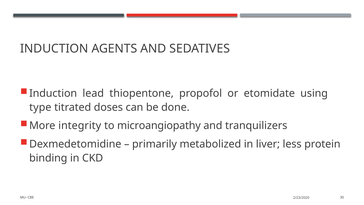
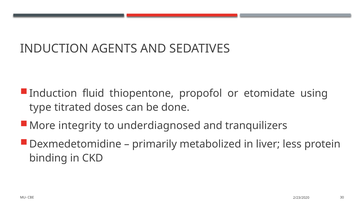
lead: lead -> fluid (93, 93)
microangiopathy: microangiopathy -> underdiagnosed (159, 126)
